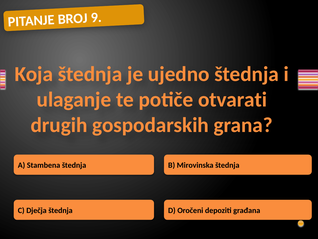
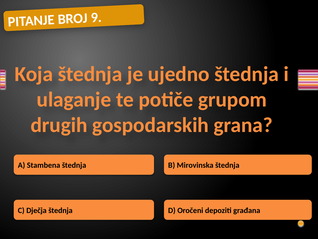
otvarati: otvarati -> grupom (232, 99)
